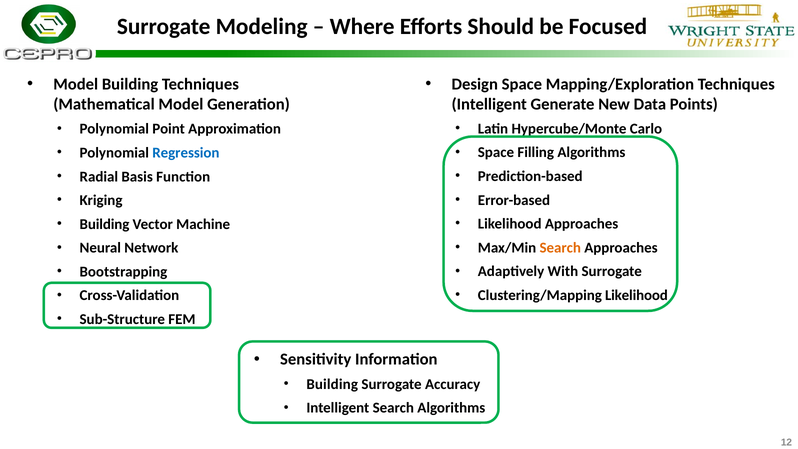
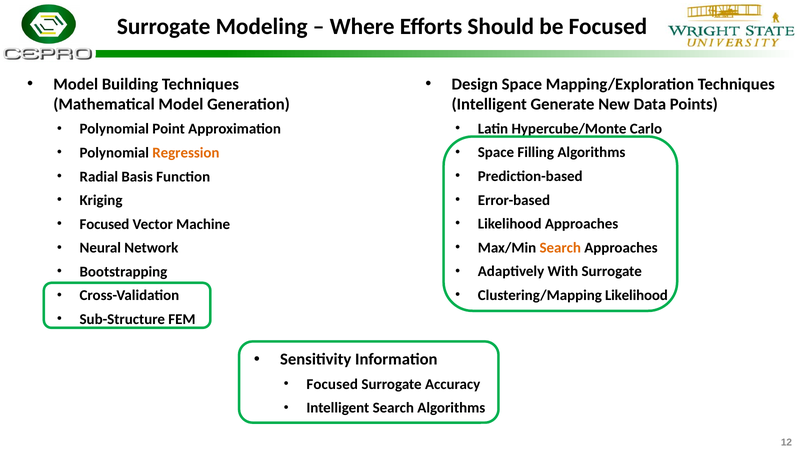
Regression colour: blue -> orange (186, 153)
Building: Building -> Focused (105, 224)
Building: Building -> Focused (332, 384)
